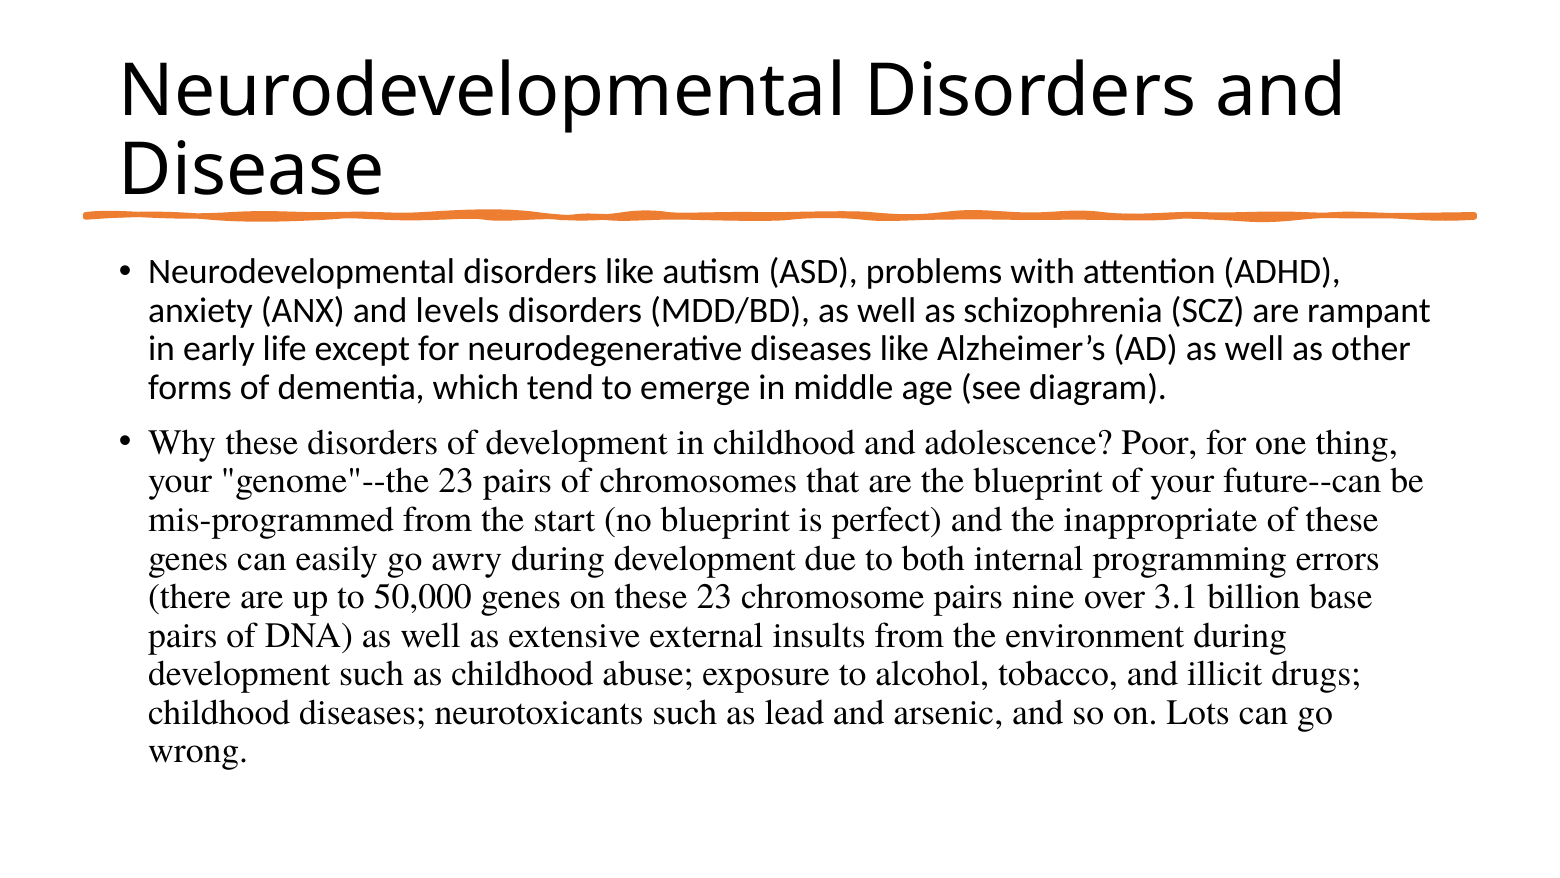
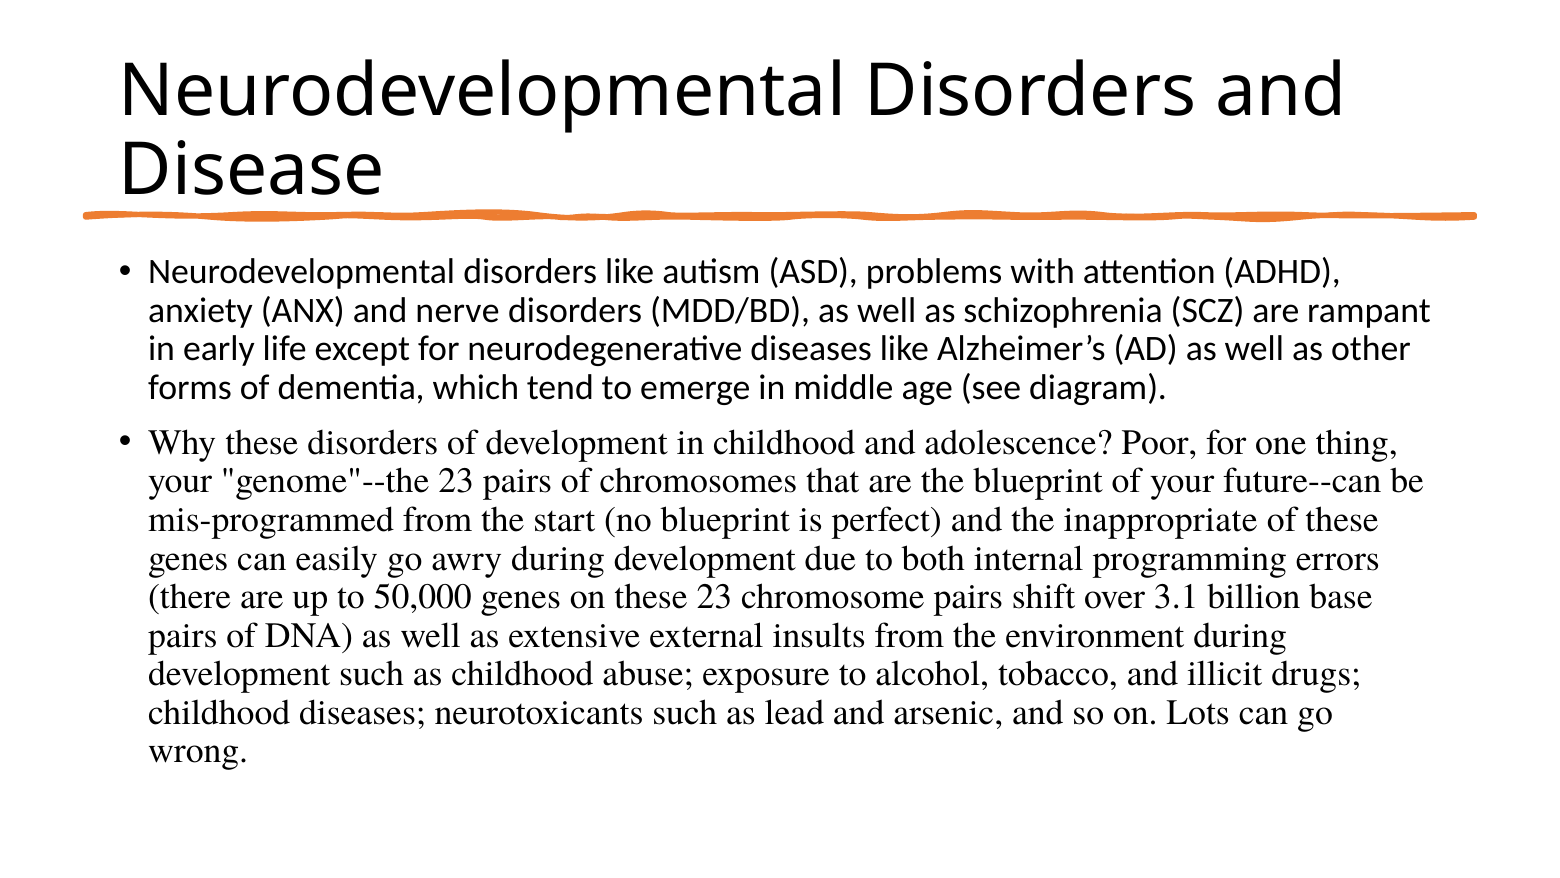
levels: levels -> nerve (458, 310)
nine: nine -> shift (1044, 596)
